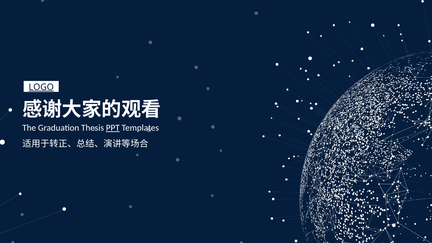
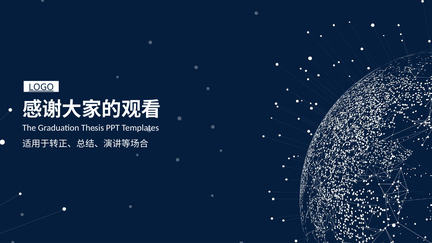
PPT underline: present -> none (113, 128)
